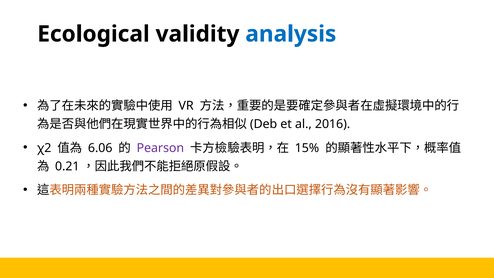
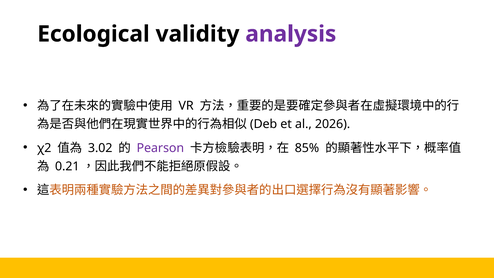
analysis colour: blue -> purple (291, 34)
2016: 2016 -> 2026 (333, 124)
6.06: 6.06 -> 3.02 (100, 148)
15%: 15% -> 85% (307, 148)
